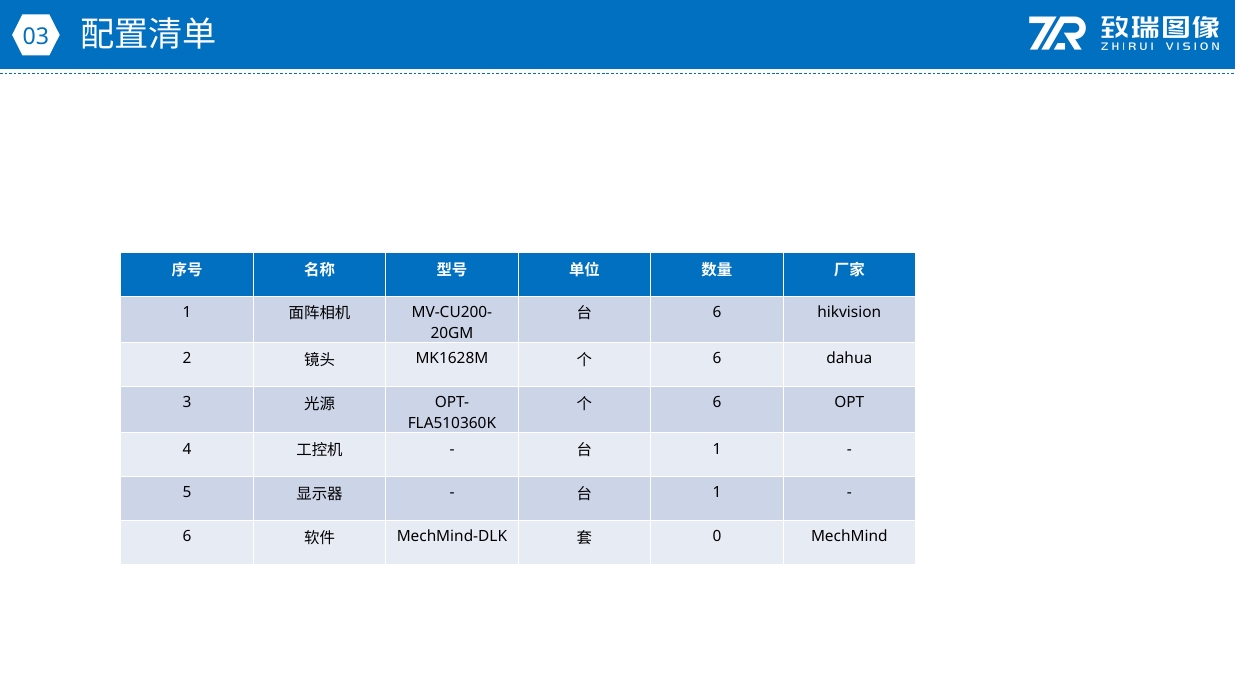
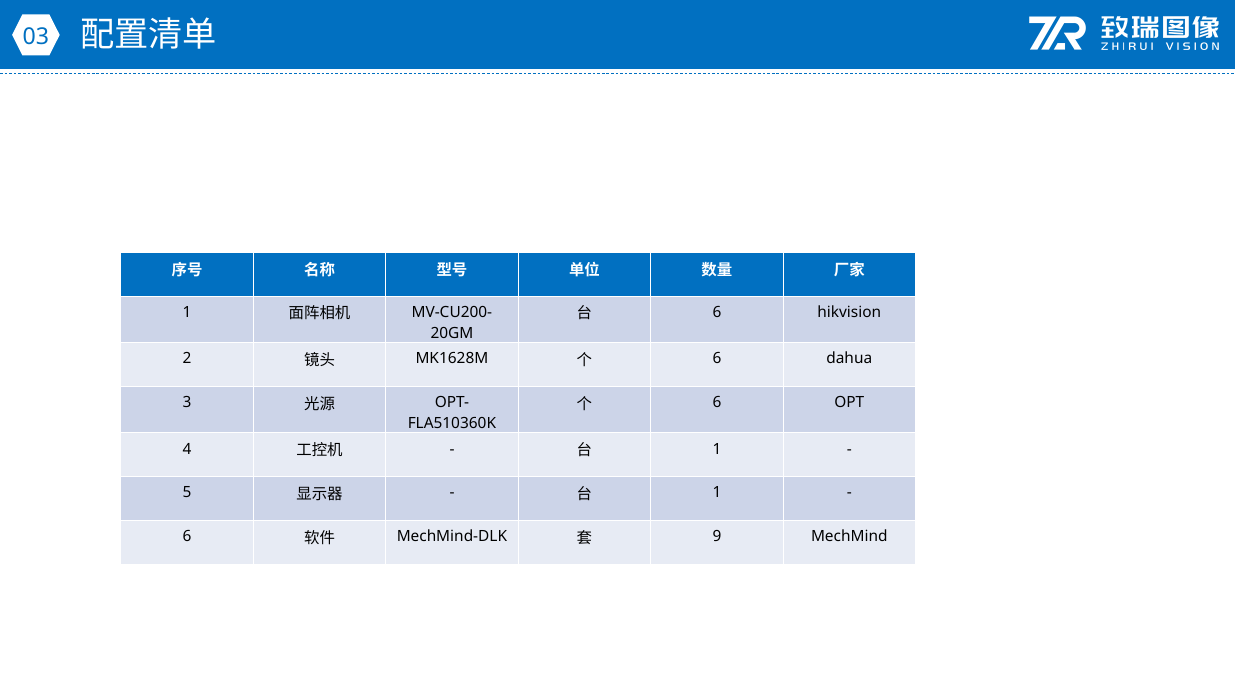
0: 0 -> 9 (717, 536)
